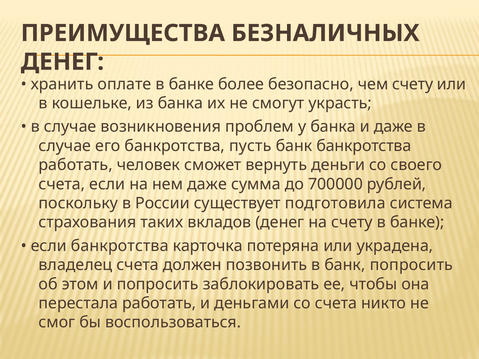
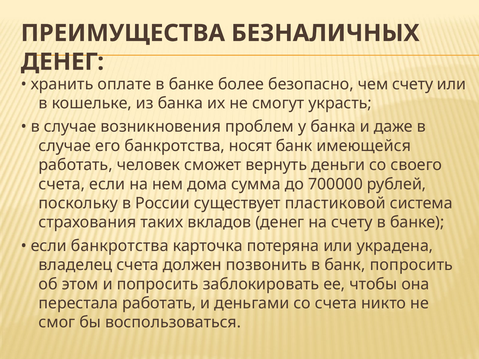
пусть: пусть -> носят (250, 146)
банк банкротства: банкротства -> имеющейся (364, 146)
нем даже: даже -> дома (207, 184)
подготовила: подготовила -> пластиковой (335, 203)
